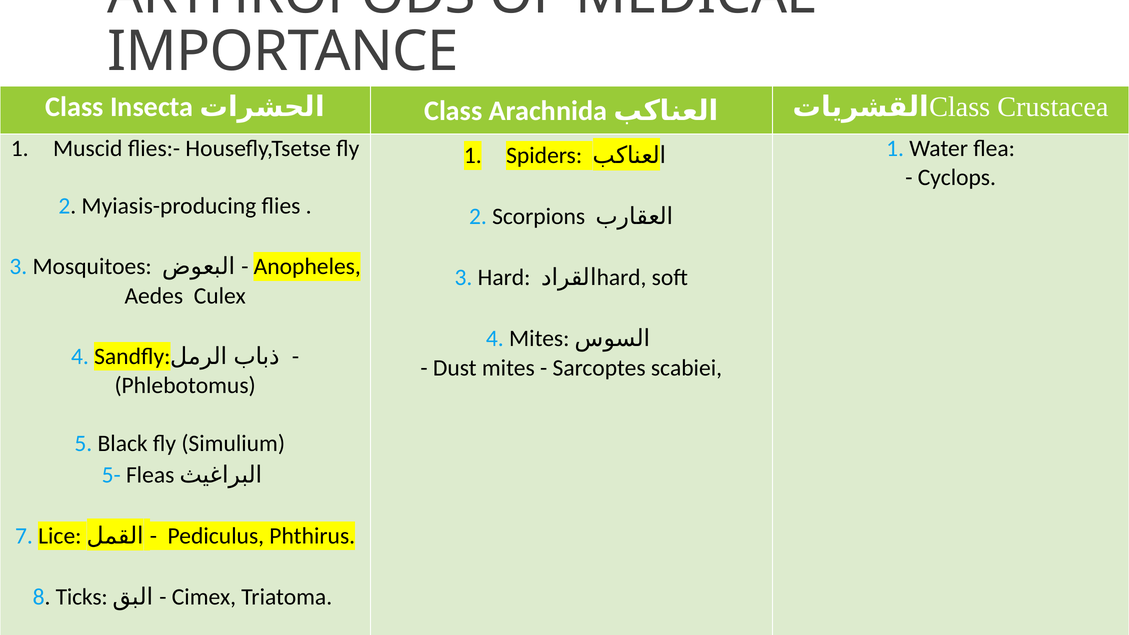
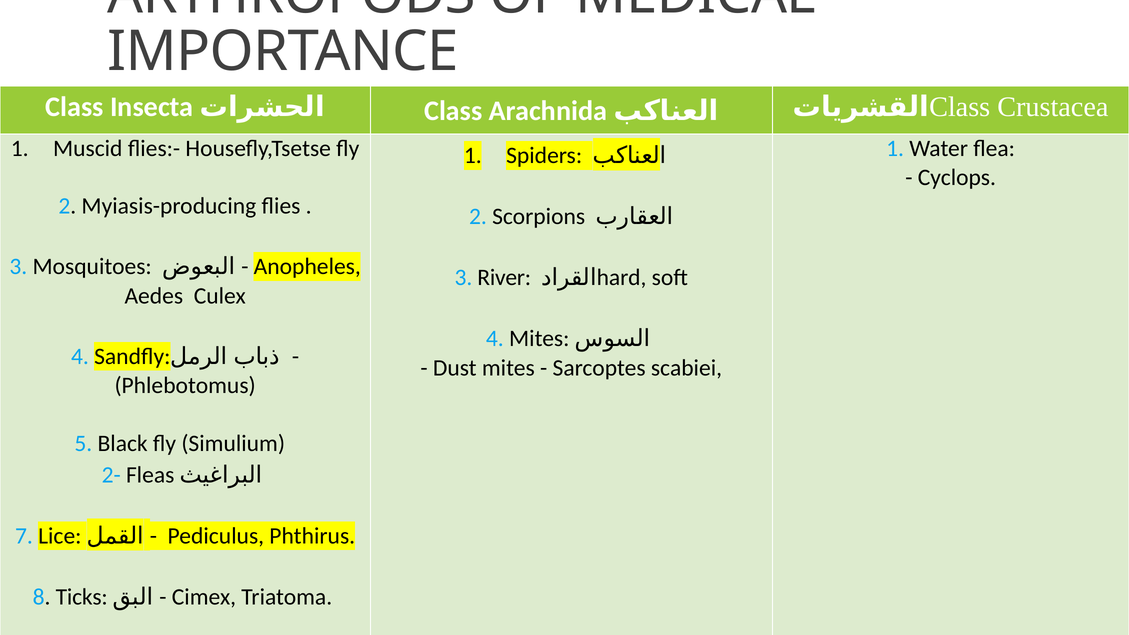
Hard: Hard -> River (504, 278)
5-: 5- -> 2- (111, 475)
